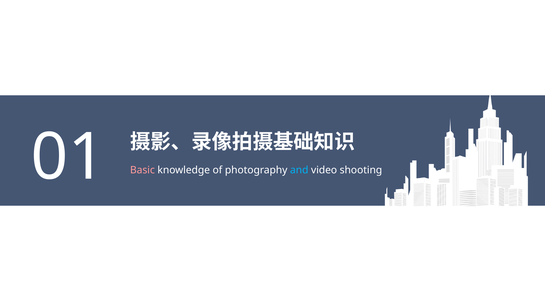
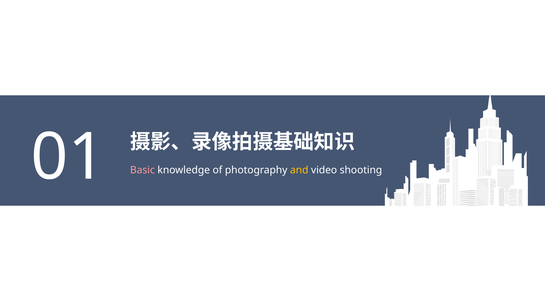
and colour: light blue -> yellow (299, 170)
